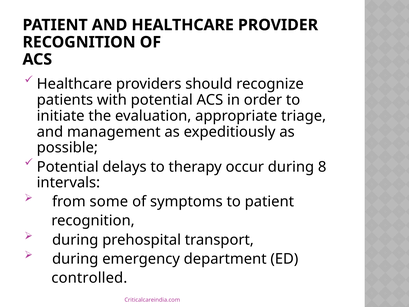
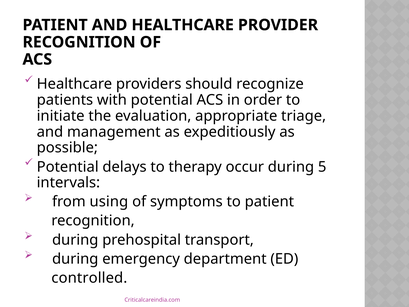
8: 8 -> 5 (322, 167)
some: some -> using (109, 202)
